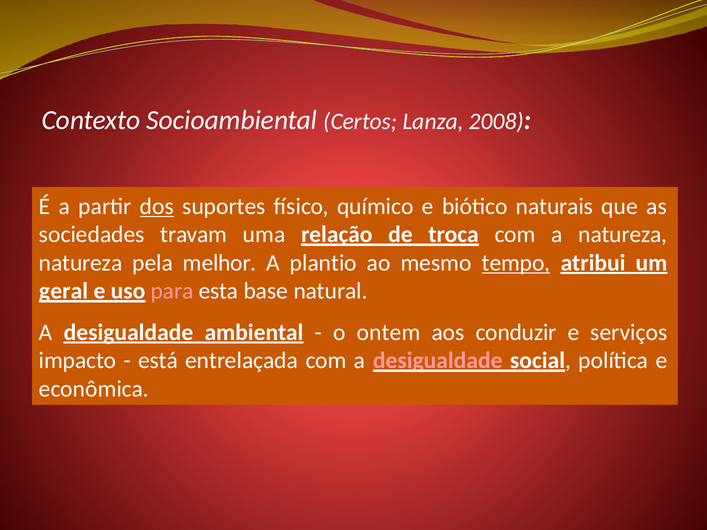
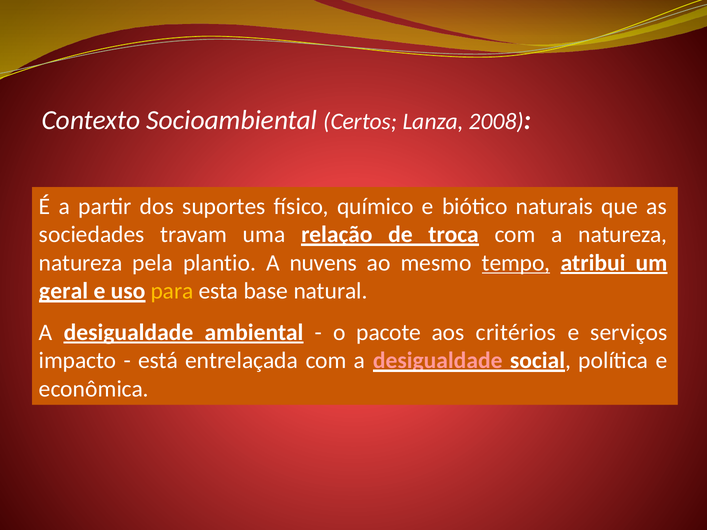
dos underline: present -> none (157, 206)
melhor: melhor -> plantio (220, 263)
plantio: plantio -> nuvens (323, 263)
para colour: pink -> yellow (172, 291)
ontem: ontem -> pacote (389, 333)
conduzir: conduzir -> critérios (516, 333)
